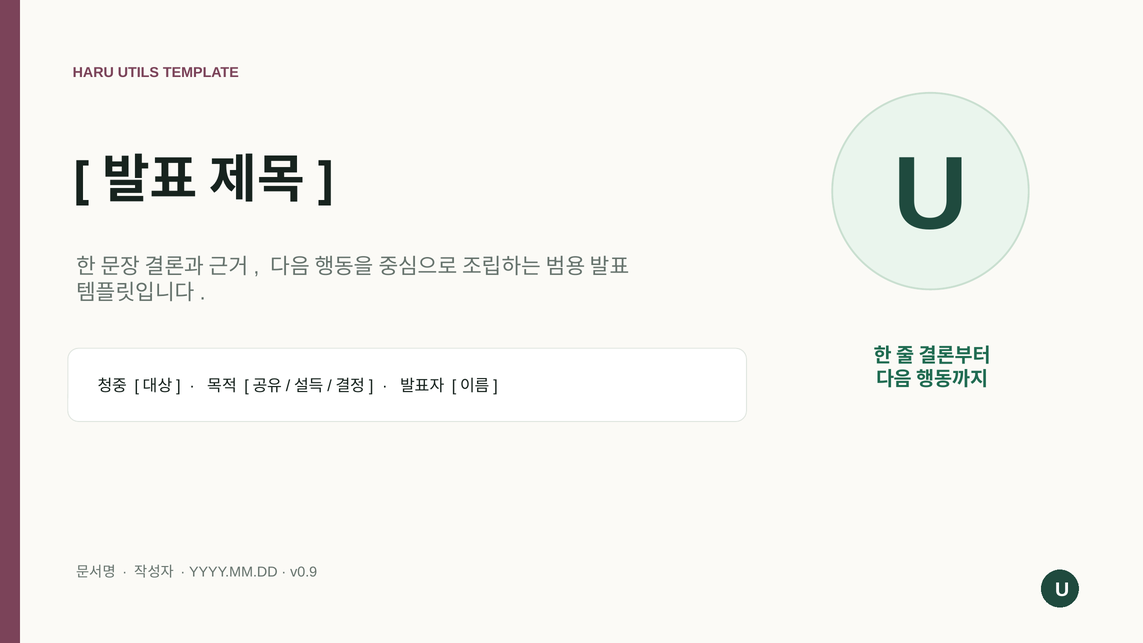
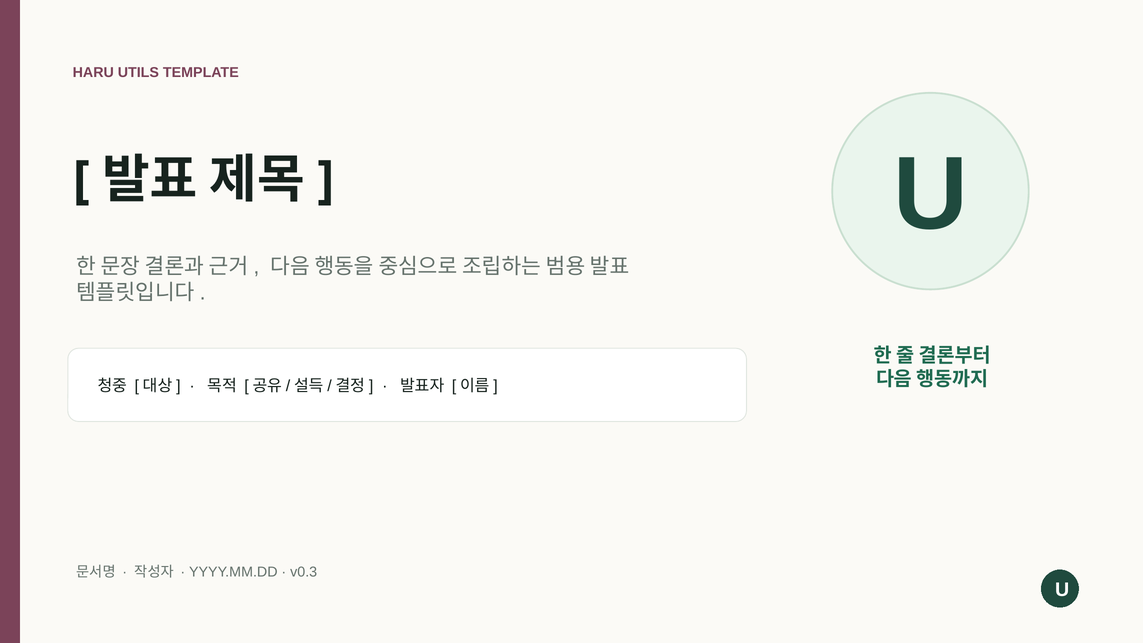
v0.9: v0.9 -> v0.3 (304, 572)
